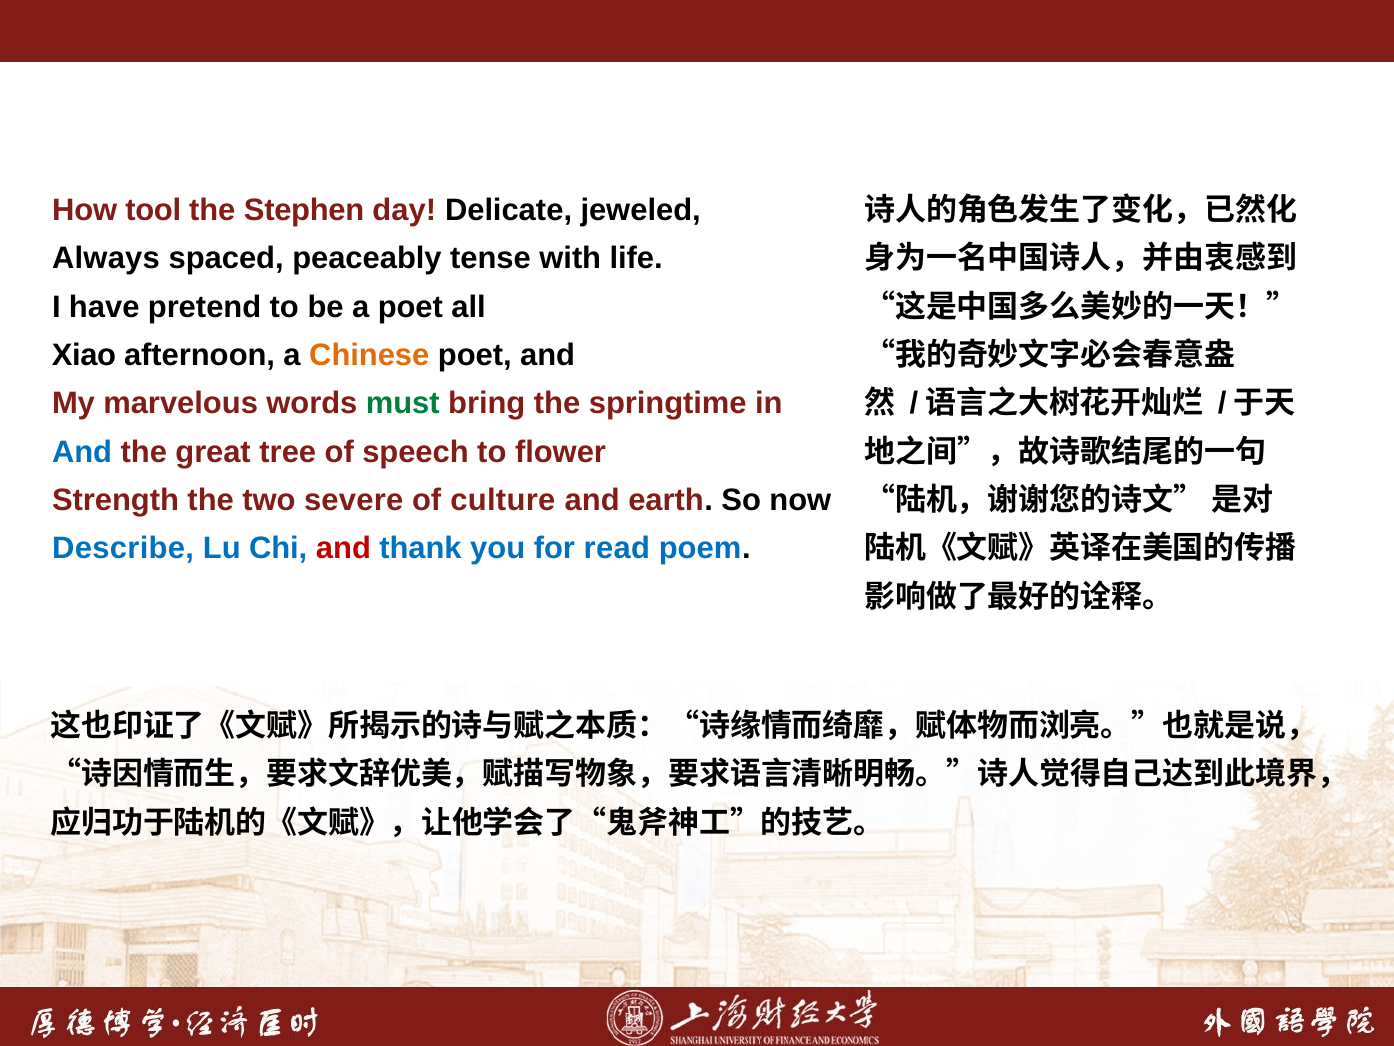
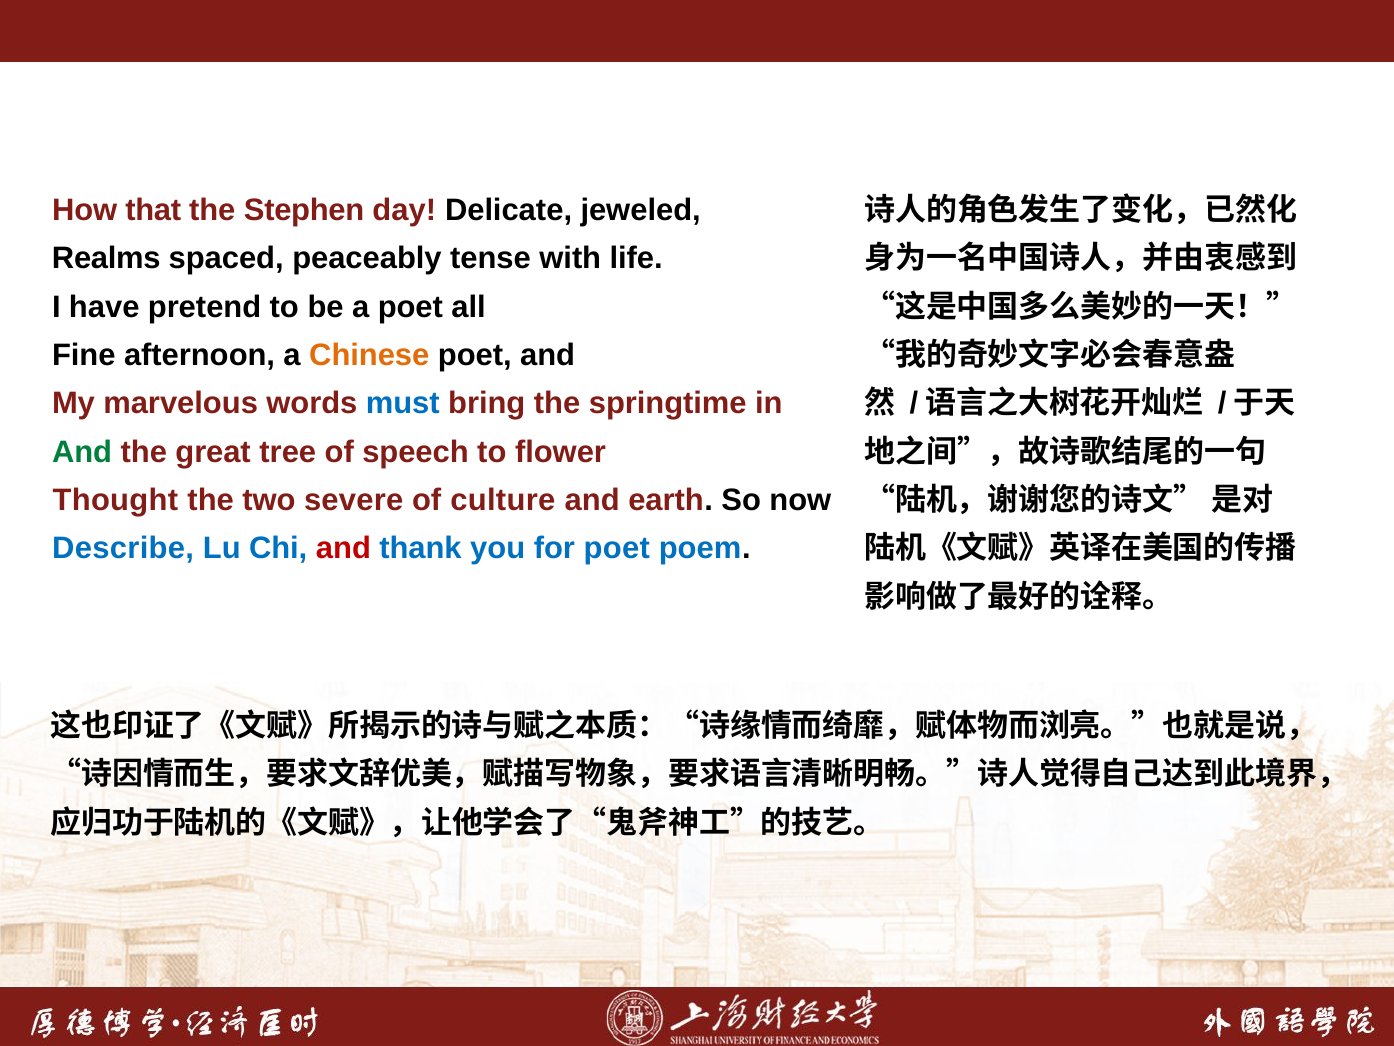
tool: tool -> that (153, 210)
Always: Always -> Realms (106, 259)
Xiao: Xiao -> Fine (84, 355)
must colour: green -> blue (403, 404)
And colour: blue -> green (82, 452)
Strength: Strength -> Thought (115, 500)
for read: read -> poet (617, 548)
